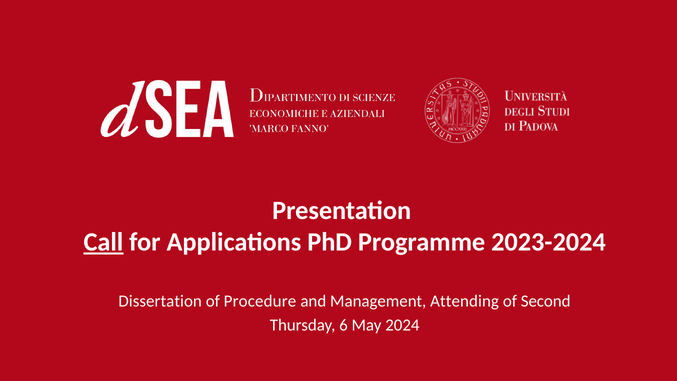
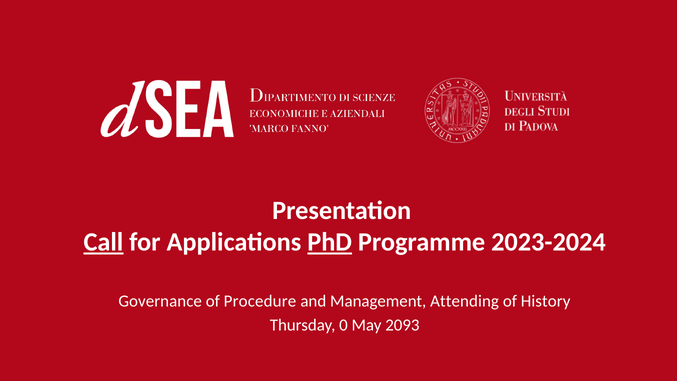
PhD underline: none -> present (330, 242)
Dissertation: Dissertation -> Governance (160, 301)
Second: Second -> History (546, 301)
6: 6 -> 0 (343, 325)
2024: 2024 -> 2093 (402, 325)
